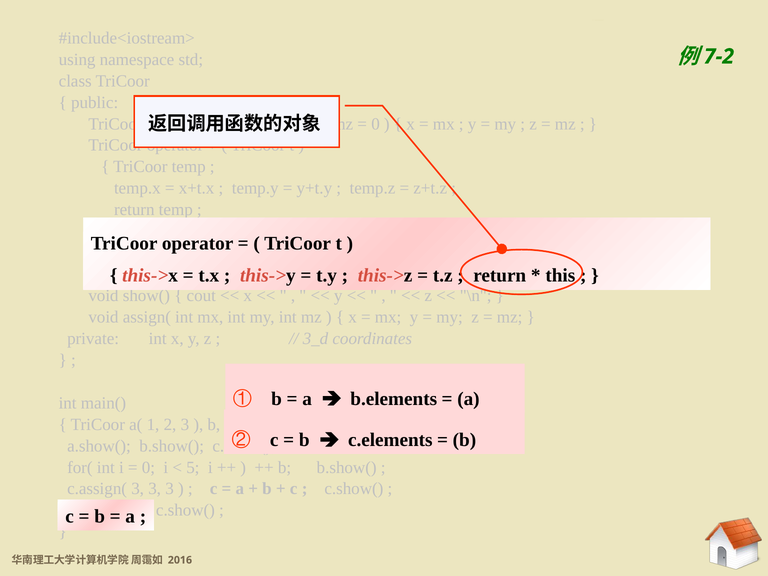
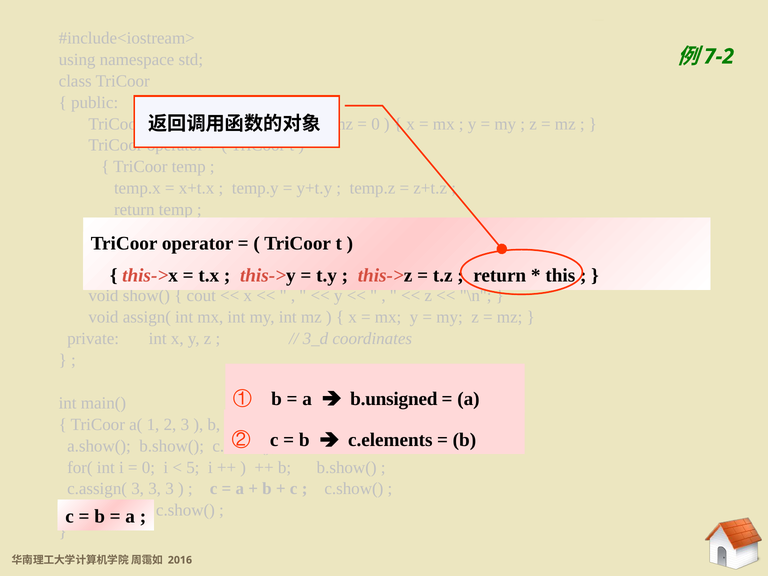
b.elements: b.elements -> b.unsigned (394, 399)
